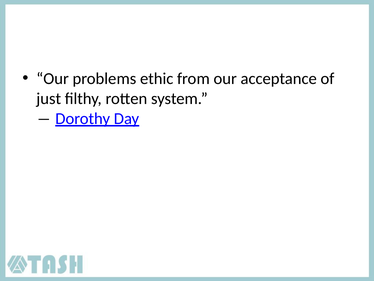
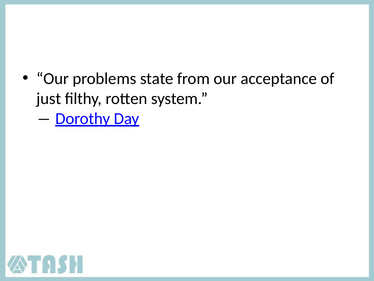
ethic: ethic -> state (157, 78)
